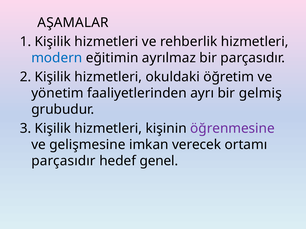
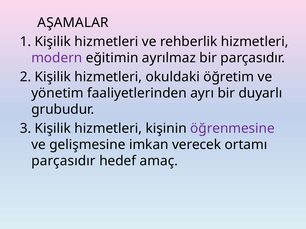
modern colour: blue -> purple (57, 58)
gelmiş: gelmiş -> duyarlı (260, 93)
genel: genel -> amaç (159, 161)
